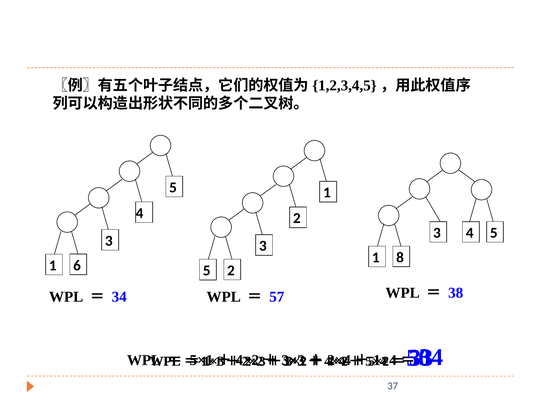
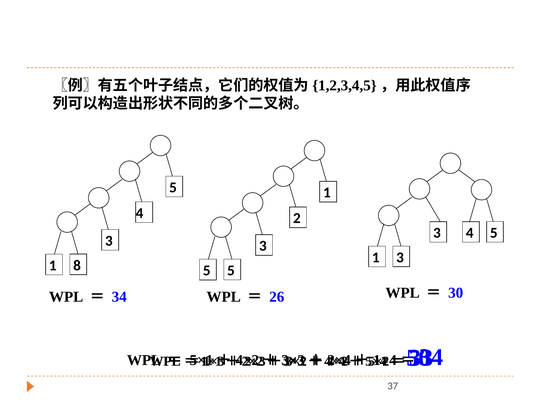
1 8: 8 -> 3 (400, 257)
6: 6 -> 8 (77, 265)
5 2: 2 -> 5 (231, 270)
57: 57 -> 26 (277, 297)
38: 38 -> 30 (456, 293)
